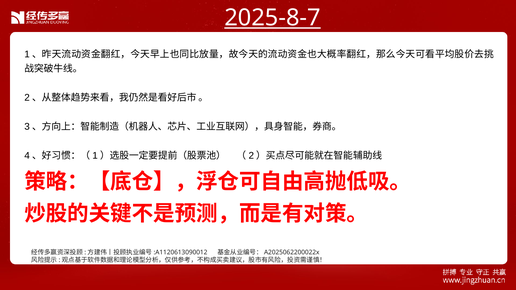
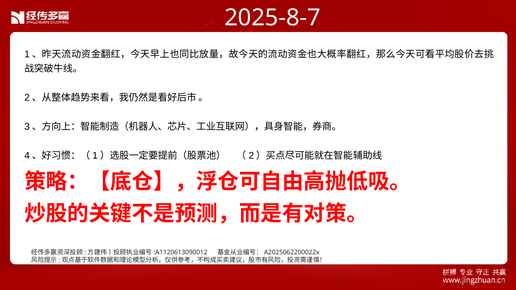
2025-8-7 underline: present -> none (273, 18)
